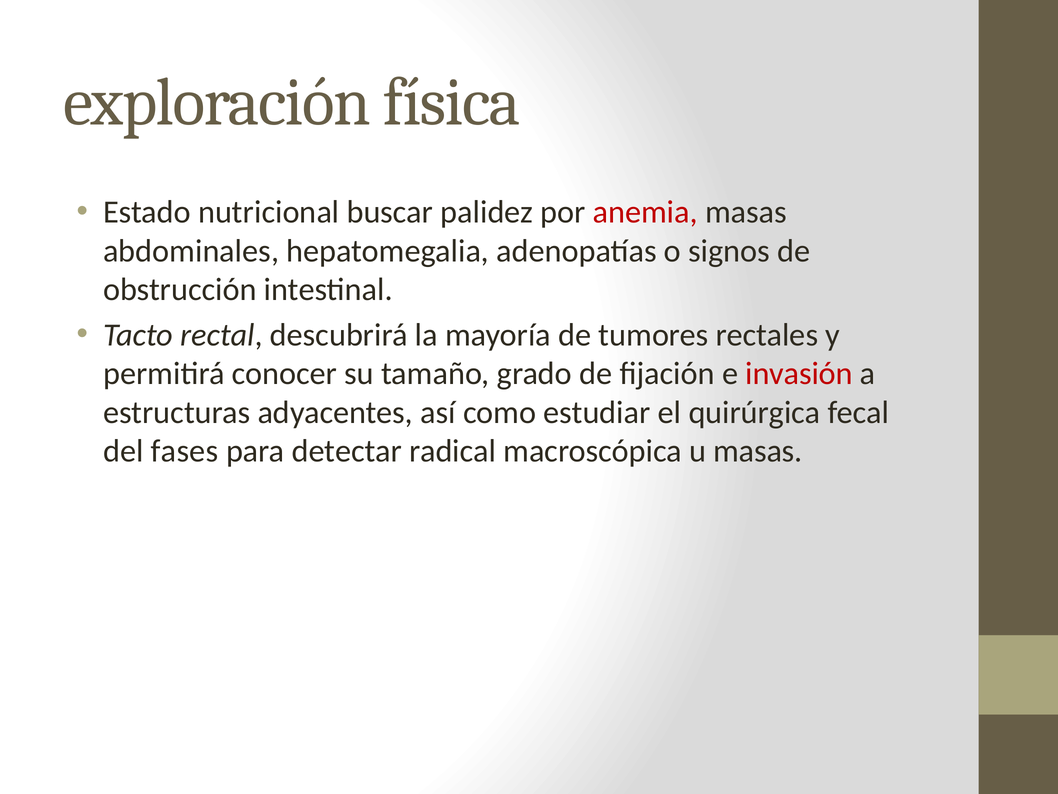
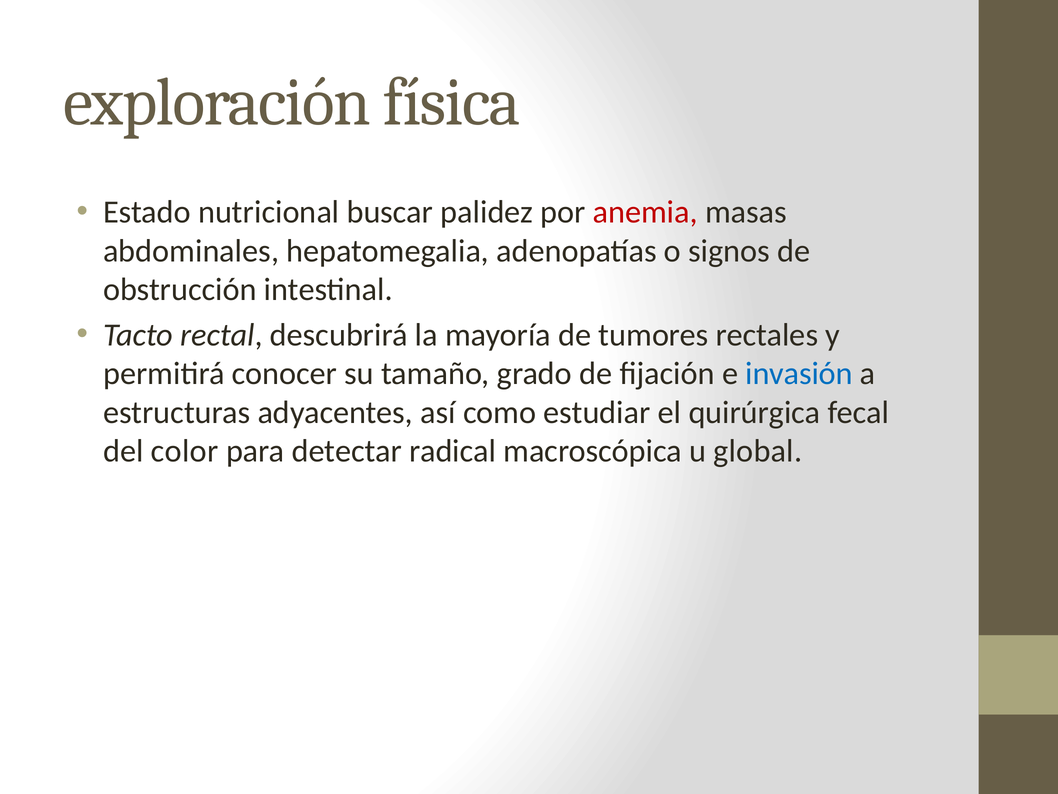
invasión colour: red -> blue (799, 373)
fases: fases -> color (185, 451)
u masas: masas -> global (758, 451)
